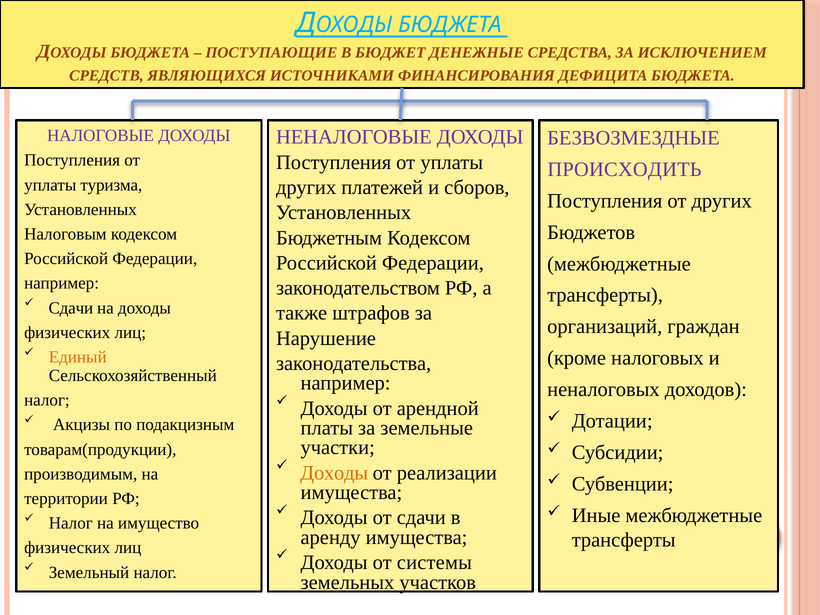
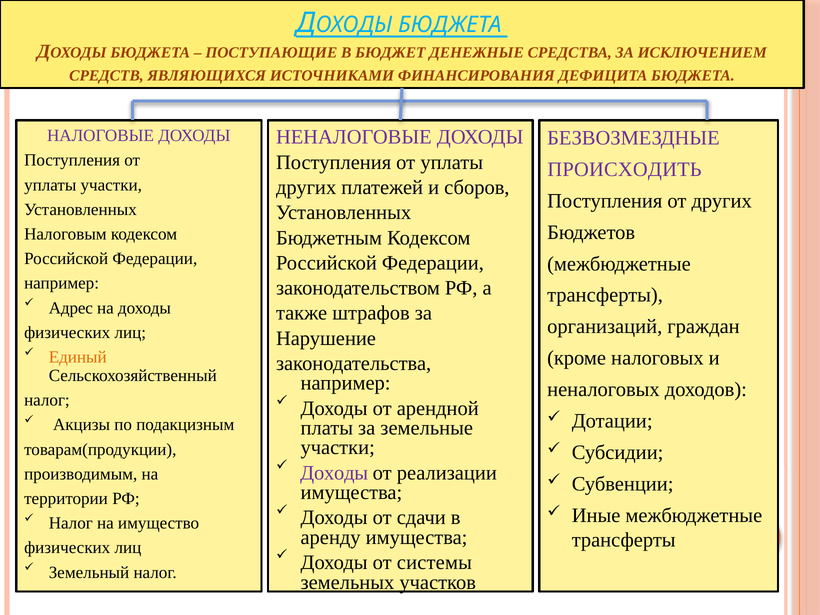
уплаты туризма: туризма -> участки (111, 185)
Сдачи: Сдачи -> Адрес (71, 308)
Доходы colour: orange -> purple (334, 473)
